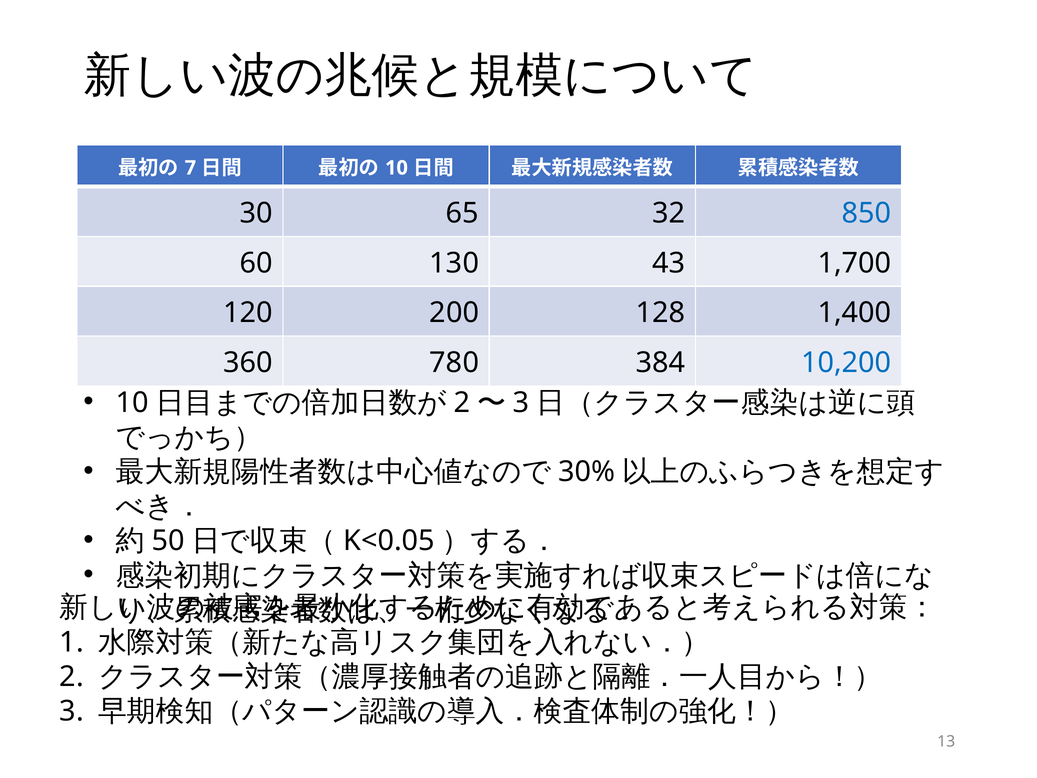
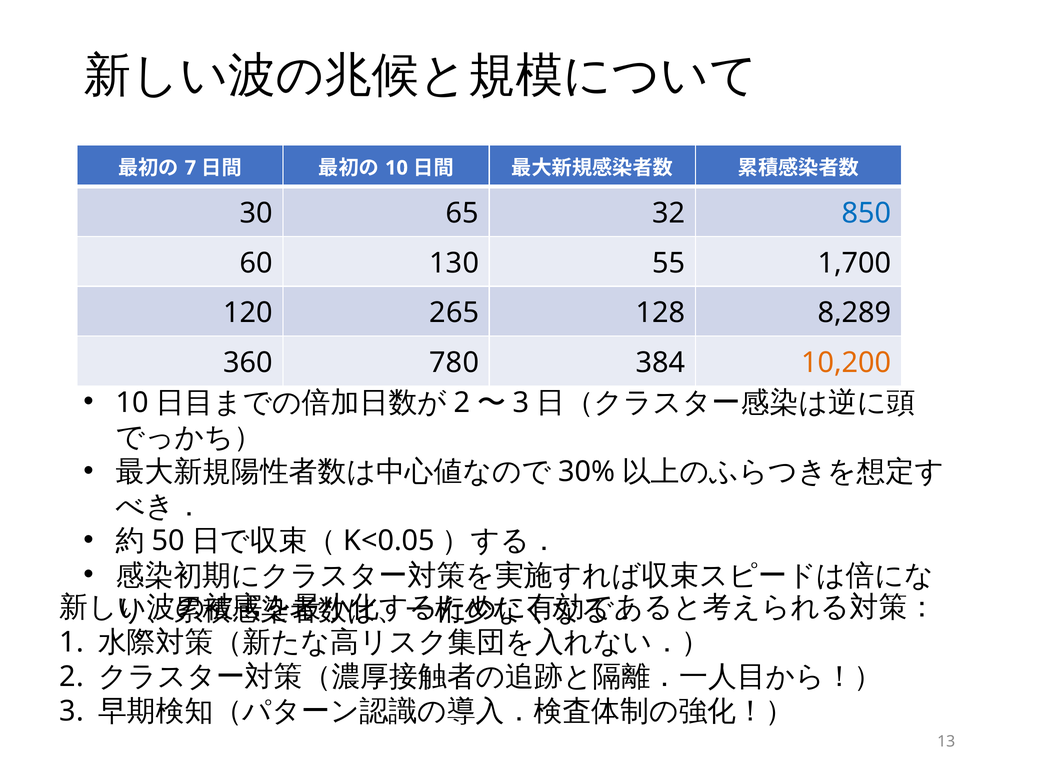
43: 43 -> 55 (669, 263)
200: 200 -> 265 (454, 313)
1,400: 1,400 -> 8,289 (855, 313)
10,200 colour: blue -> orange (846, 363)
